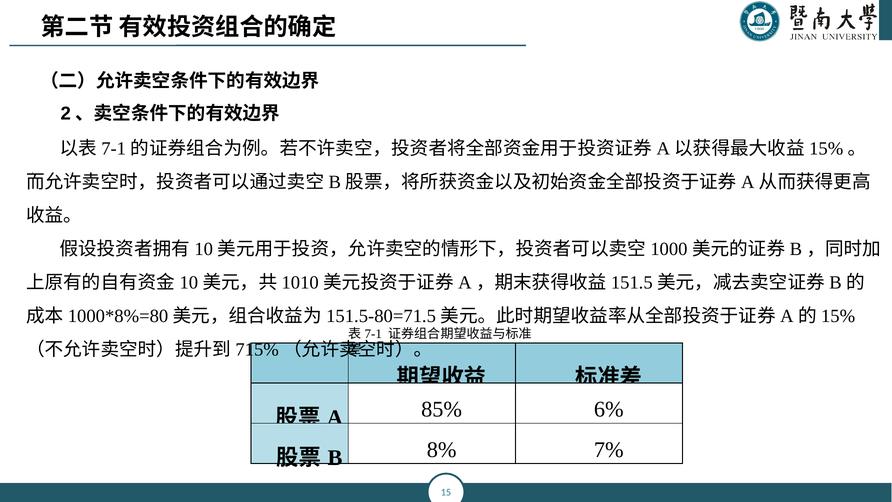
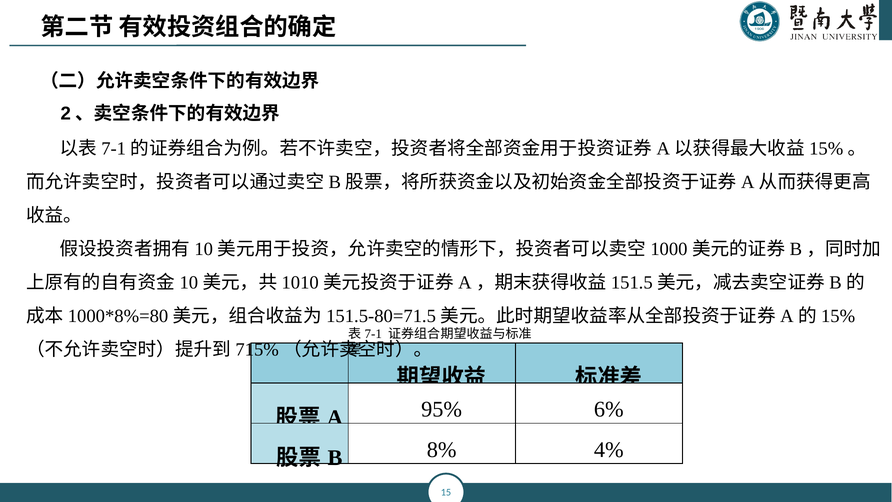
85%: 85% -> 95% (442, 409)
7%: 7% -> 4% (609, 450)
